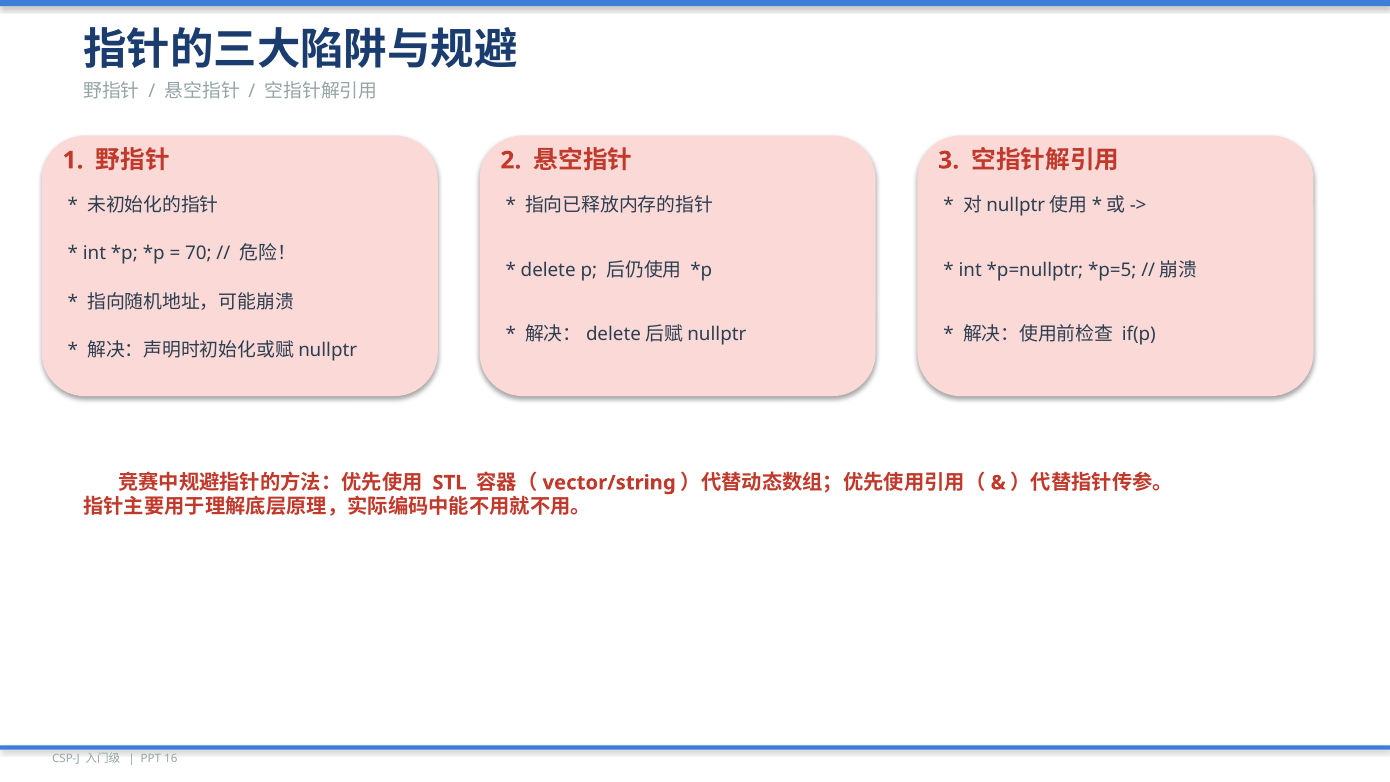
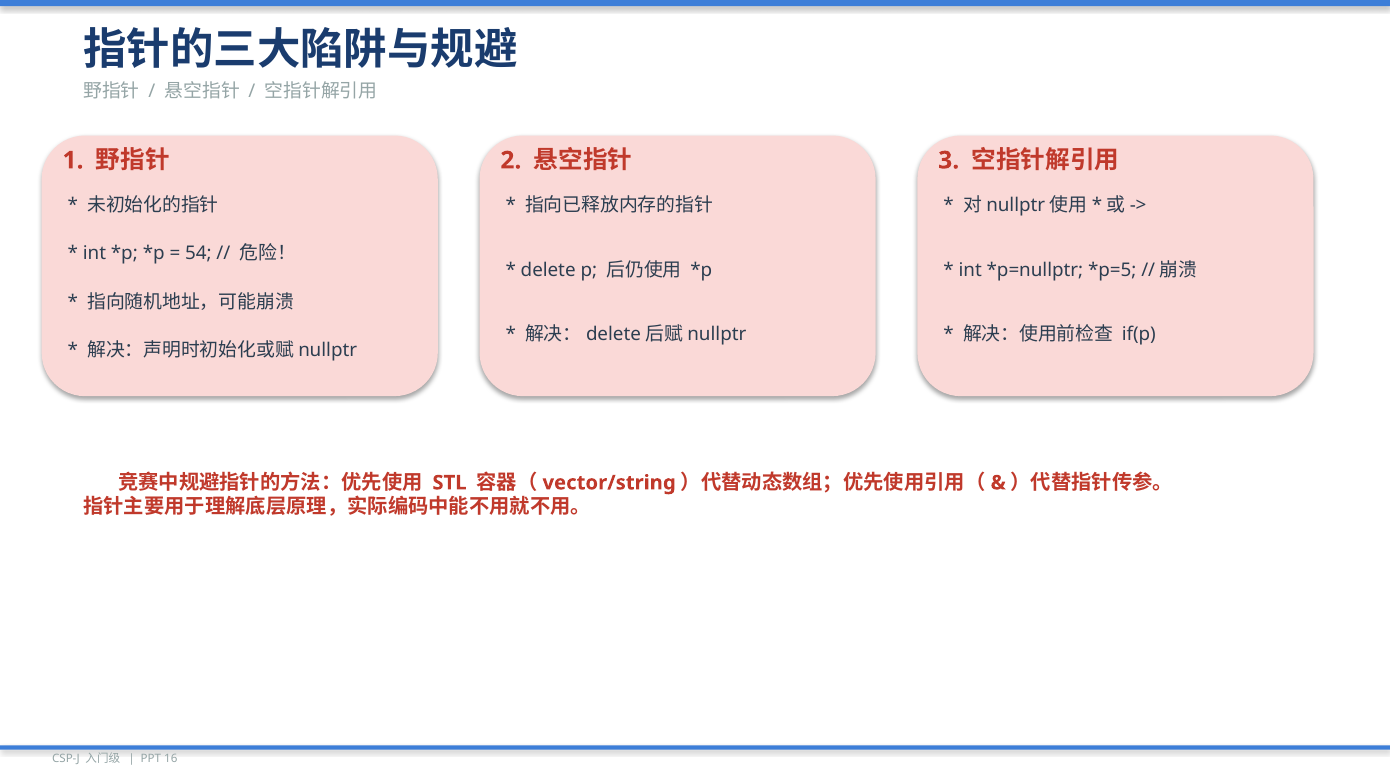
70: 70 -> 54 (198, 254)
